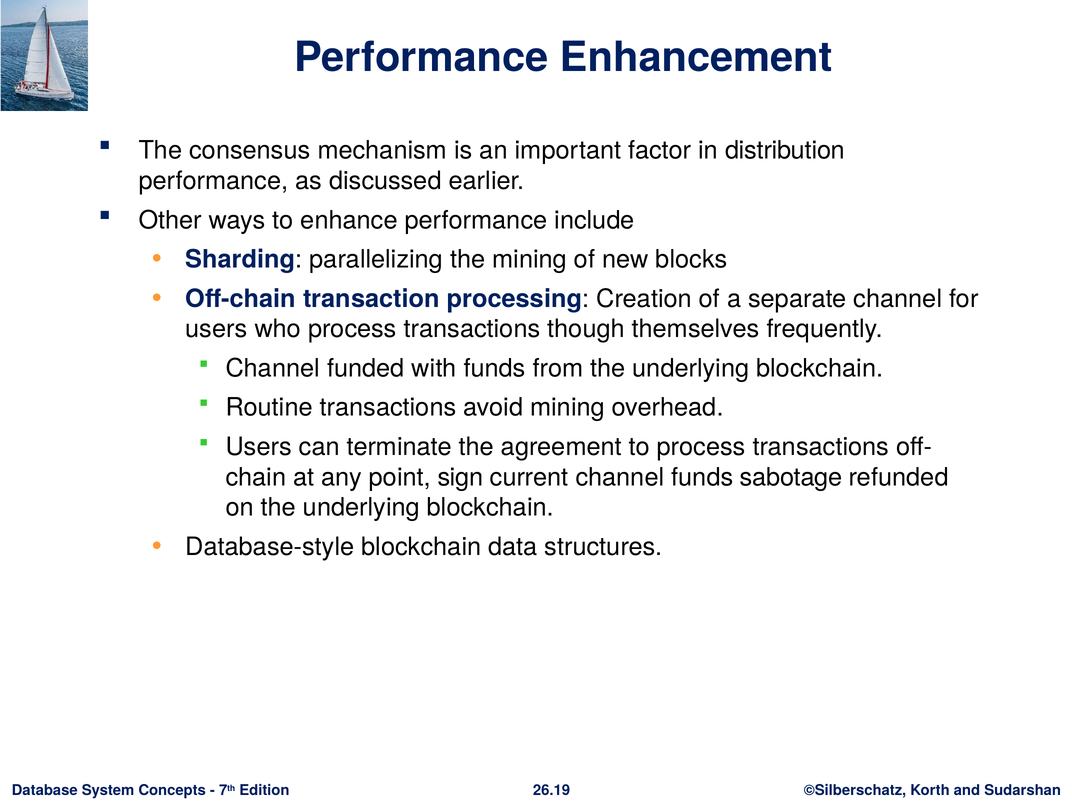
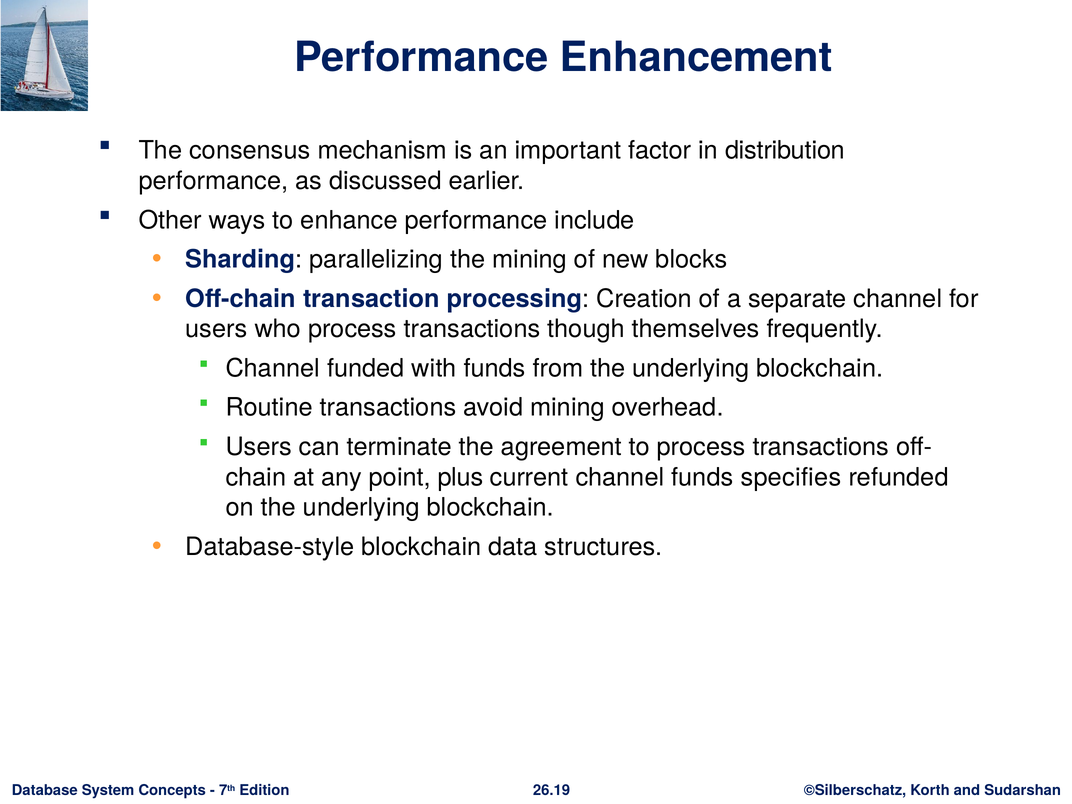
sign: sign -> plus (460, 477)
sabotage: sabotage -> specifies (791, 477)
